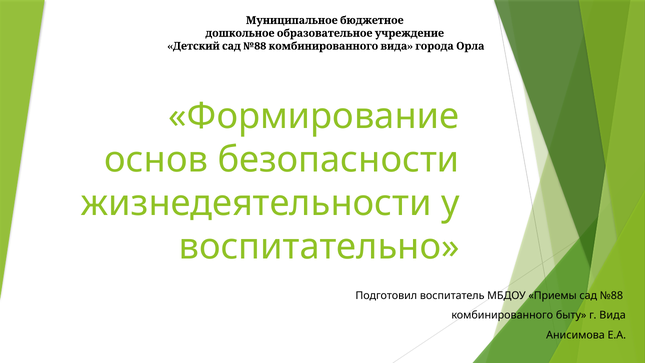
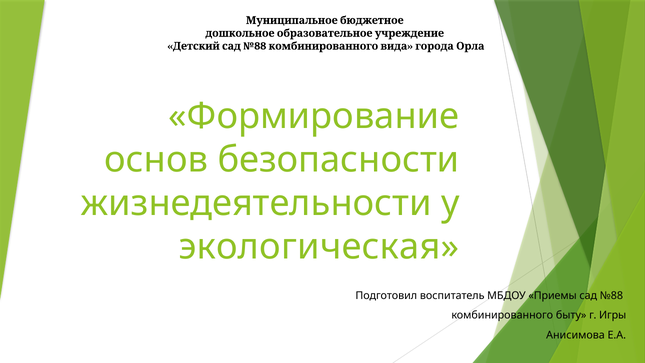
воспитательно: воспитательно -> экологическая (319, 247)
Вида: Вида -> Игры (613, 315)
